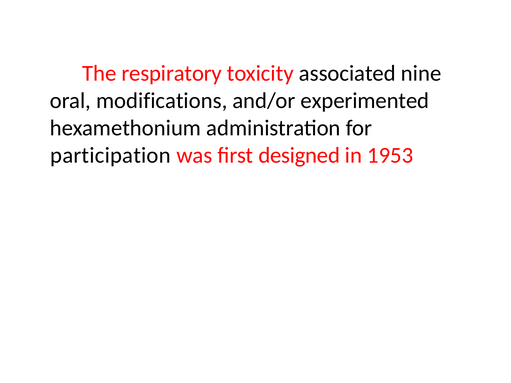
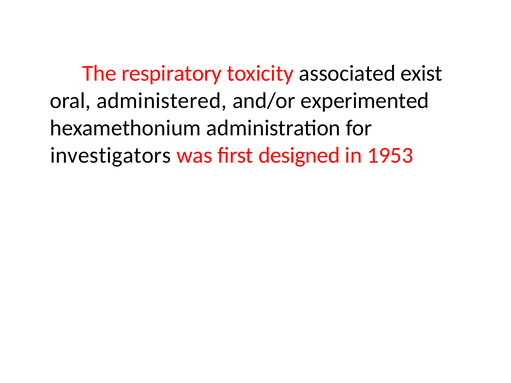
nine: nine -> exist (421, 74)
modifications: modifications -> administered (162, 101)
participation: participation -> investigators (110, 155)
